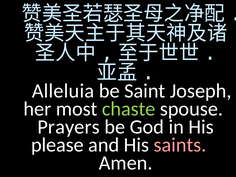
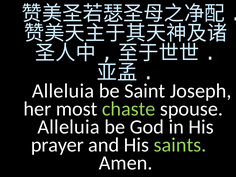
Prayers: Prayers -> Alleluia (68, 127)
please: please -> prayer (57, 145)
saints colour: pink -> light green (180, 145)
